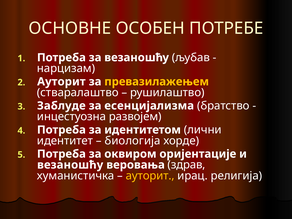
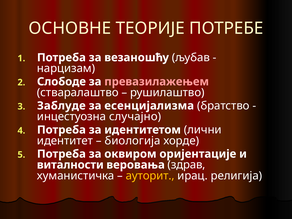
ОСОБЕН: ОСОБЕН -> ТЕОРИЈЕ (150, 28)
Ауторит: Ауторит -> Слободе (61, 82)
превазилажењем colour: yellow -> pink (157, 82)
развојем: развојем -> случајно (135, 117)
везаношћу: везаношћу -> виталности (70, 165)
